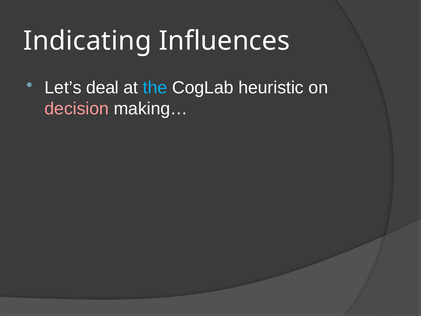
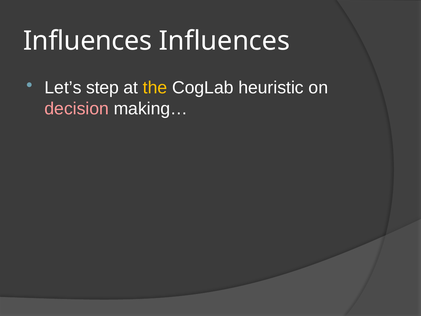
Indicating: Indicating -> Influences (88, 41)
deal: deal -> step (103, 88)
the colour: light blue -> yellow (155, 88)
